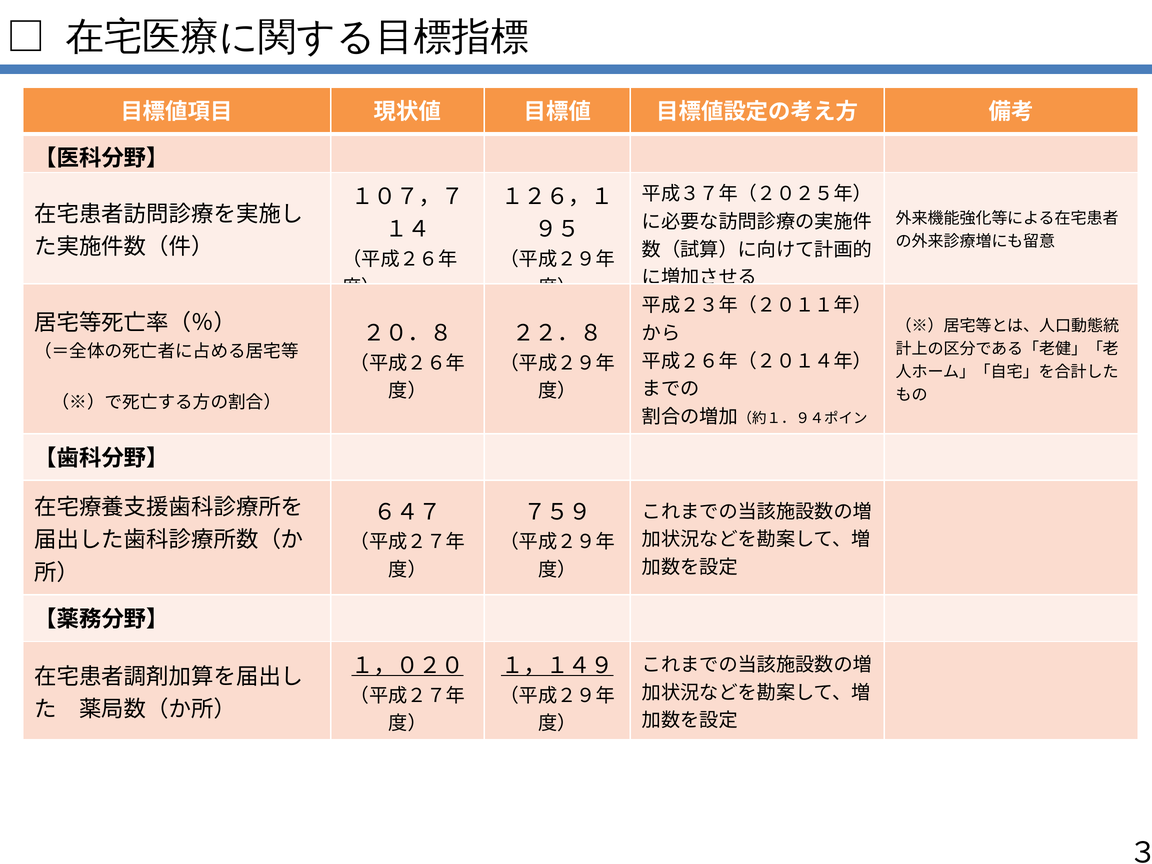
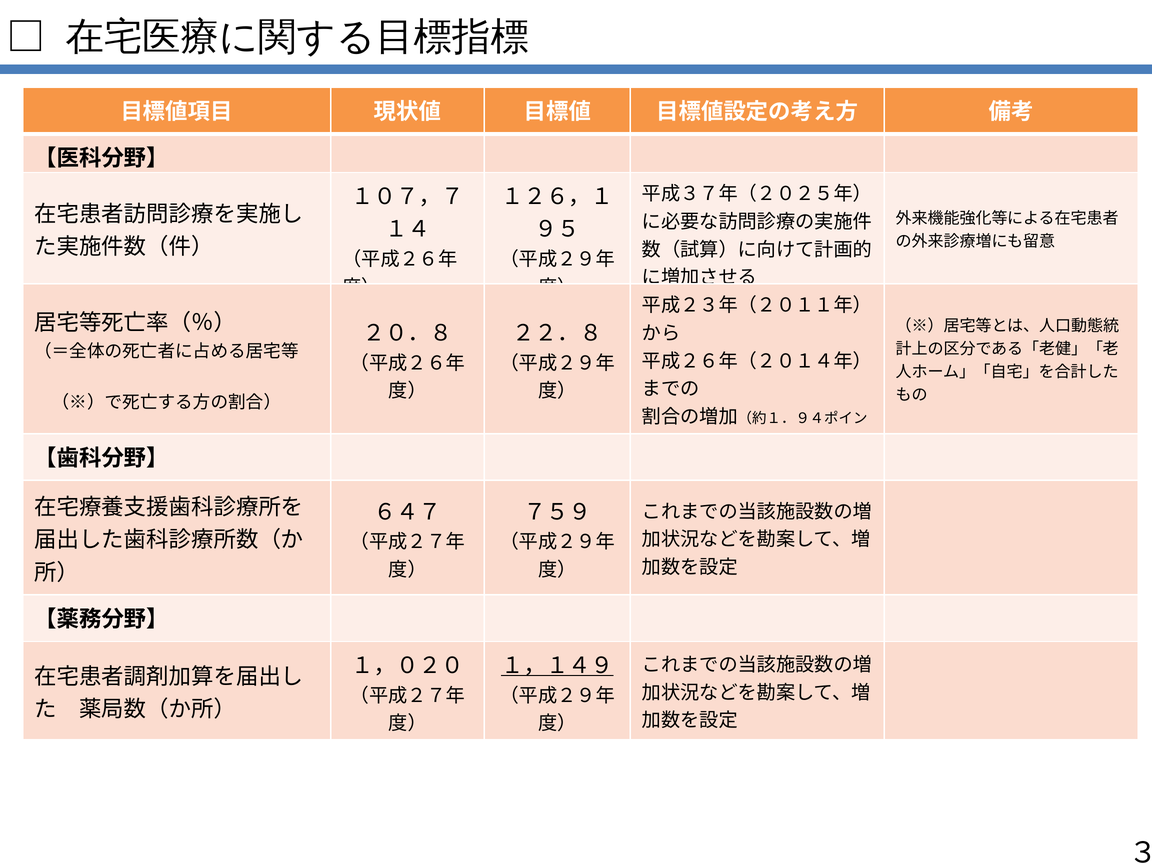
１，０２０ underline: present -> none (407, 666)
